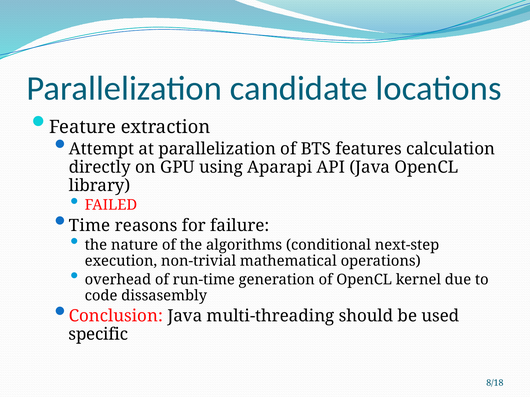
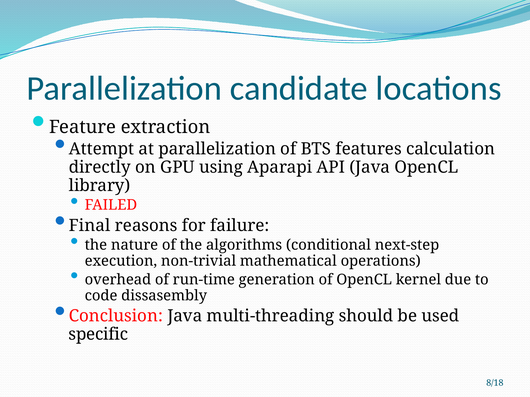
Time: Time -> Final (90, 226)
